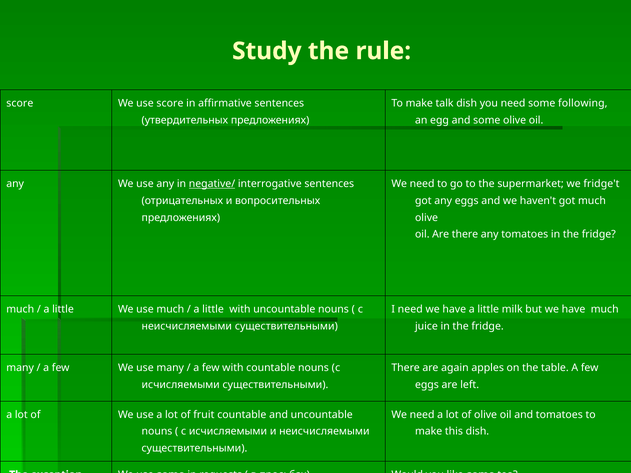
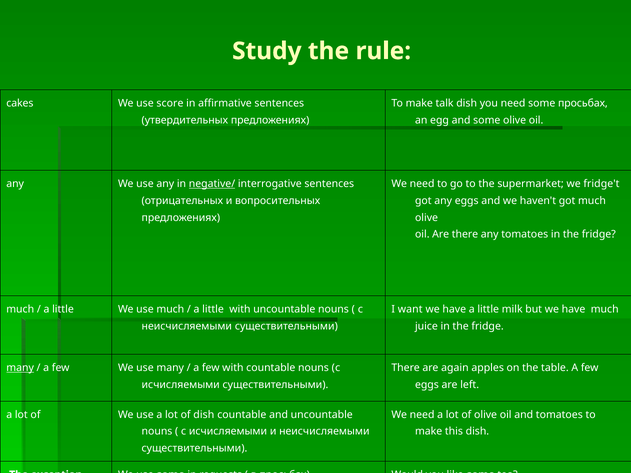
score: score -> cakes (20, 103)
some following: following -> просьбах (583, 103)
I need: need -> want (410, 309)
many underline: none -> present (20, 368)
of fruit: fruit -> dish (204, 415)
